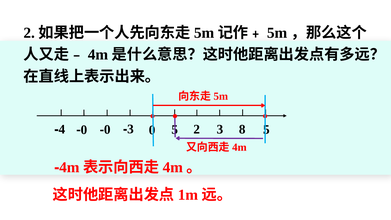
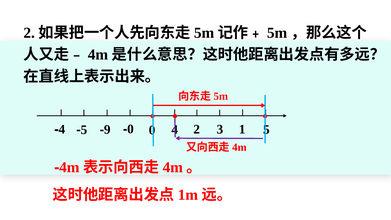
3: 3 -> 0 (130, 129)
4 5: 5 -> 4 (175, 130)
8: 8 -> 1 (242, 129)
0: 0 -> 9 (107, 130)
0: 0 -> 5 (84, 130)
